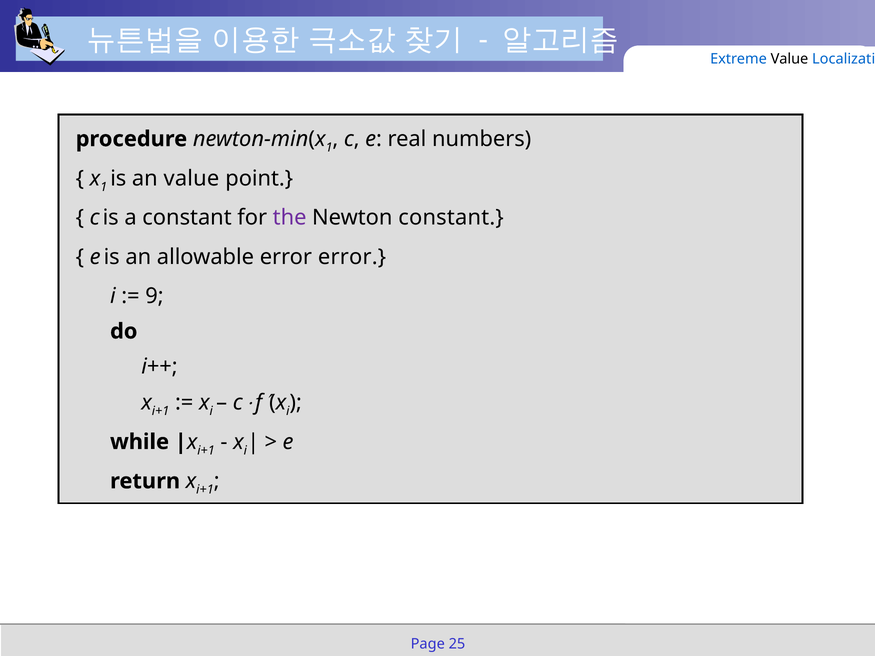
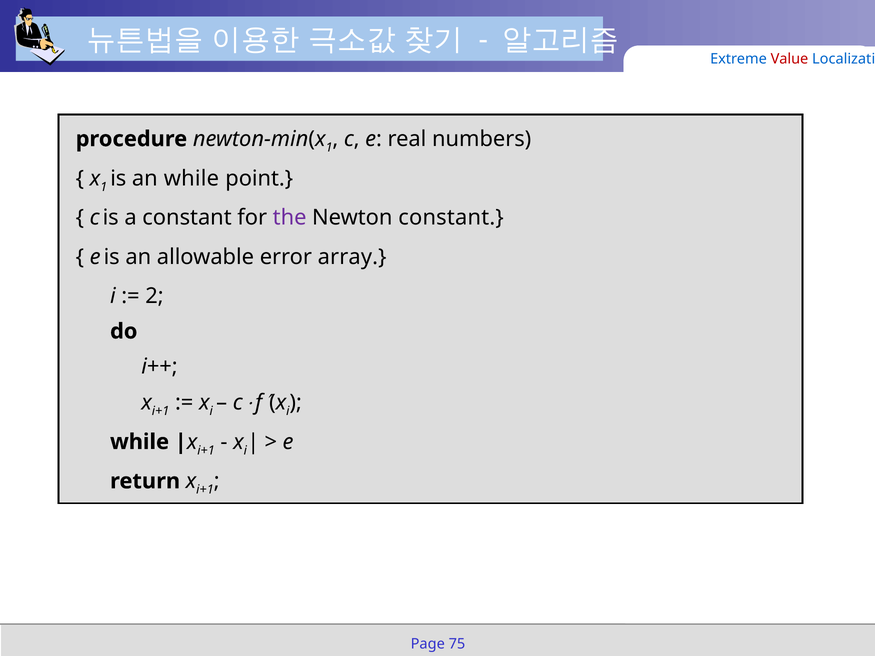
Value colour: black -> red (789, 59)
an value: value -> while (191, 178)
error error: error -> array (352, 257)
9: 9 -> 2 (155, 296)
25: 25 -> 75 (457, 644)
